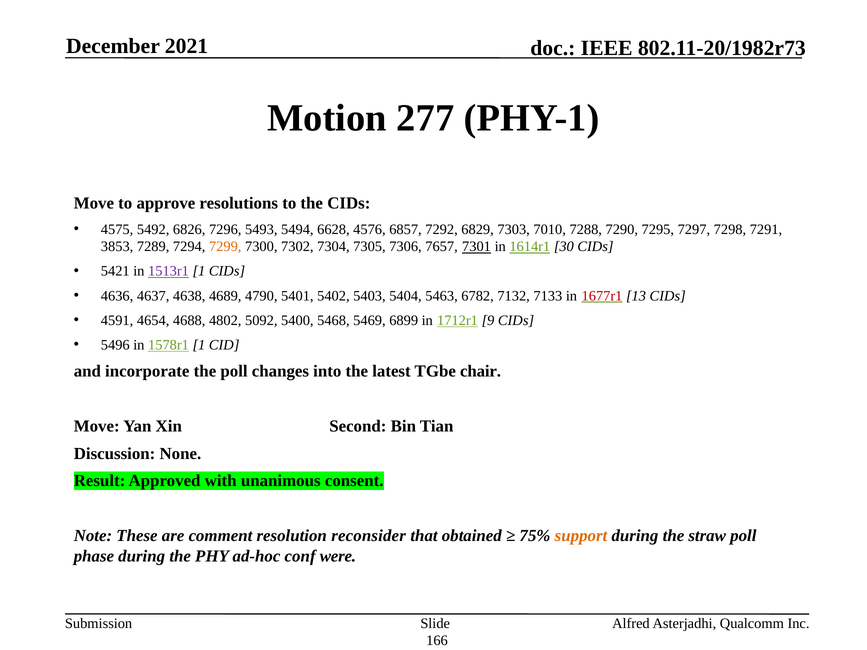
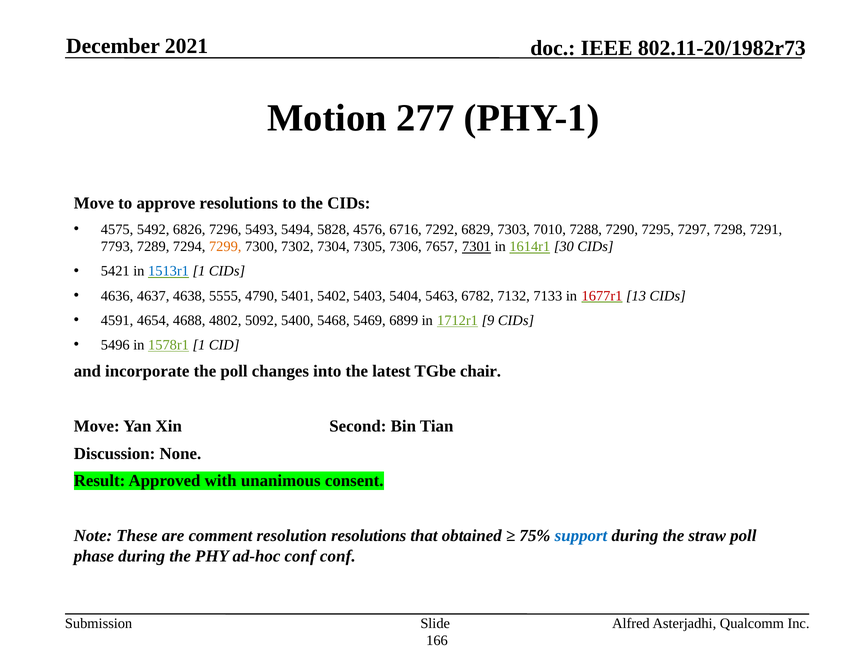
6628: 6628 -> 5828 (333, 229)
6857: 6857 -> 6716 (405, 229)
3853: 3853 -> 7793 (117, 247)
1513r1 colour: purple -> blue (169, 271)
4689: 4689 -> 5555 (225, 296)
resolution reconsider: reconsider -> resolutions (369, 536)
support colour: orange -> blue (581, 536)
conf were: were -> conf (338, 556)
